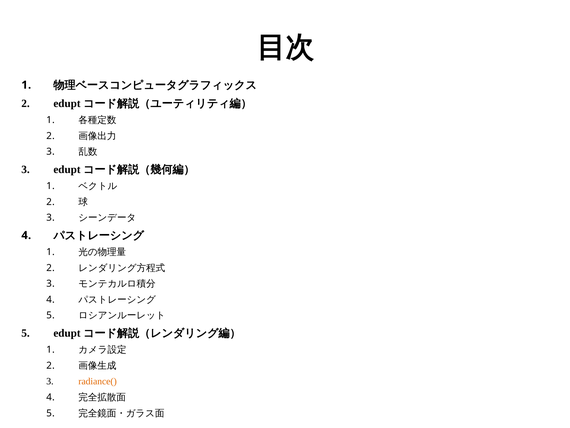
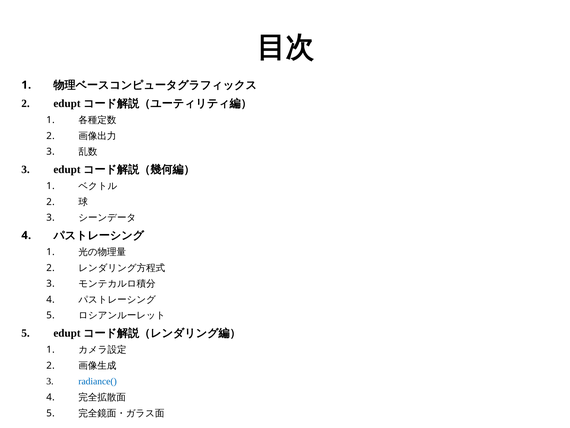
radiance( colour: orange -> blue (98, 381)
